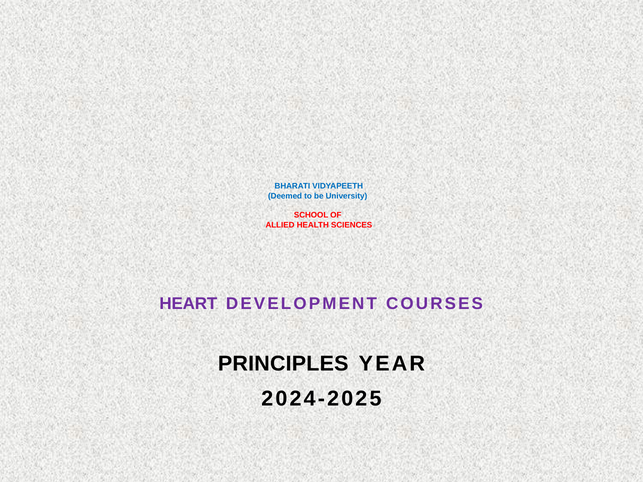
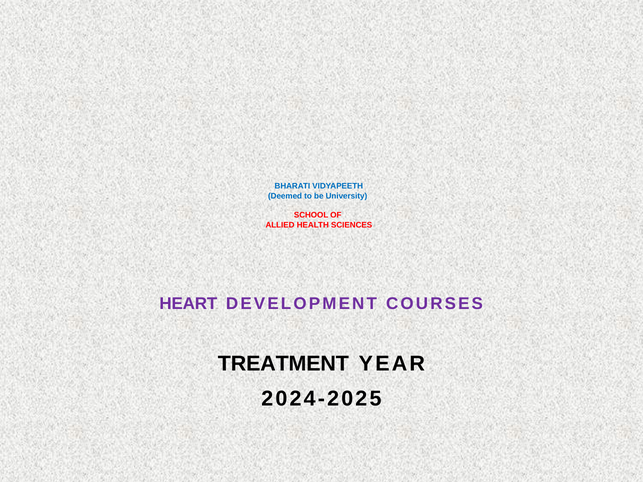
PRINCIPLES: PRINCIPLES -> TREATMENT (283, 364)
